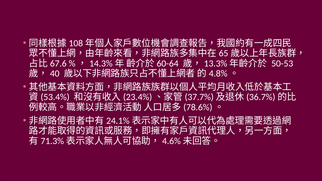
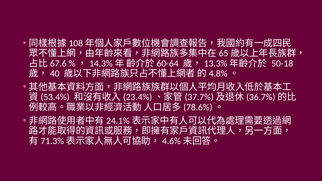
50-53: 50-53 -> 50-18 (282, 63)
